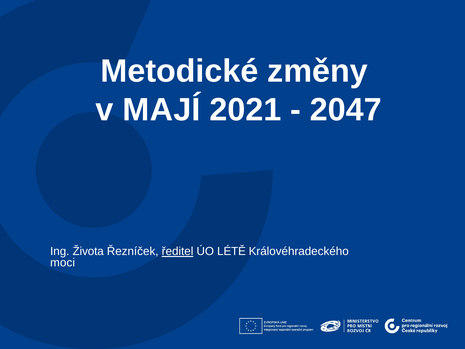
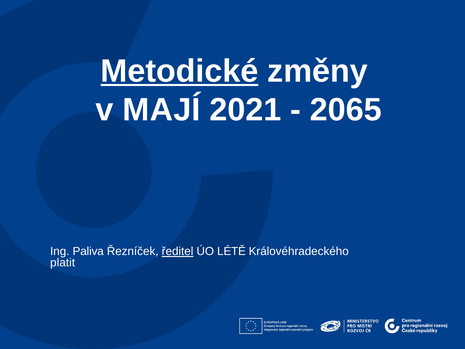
Metodické underline: none -> present (179, 71)
2047: 2047 -> 2065 (346, 110)
Života: Života -> Paliva (88, 251)
moci: moci -> platit (63, 262)
